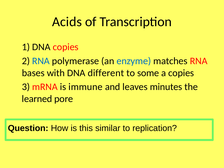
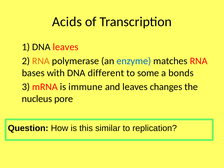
DNA copies: copies -> leaves (66, 47)
RNA colour: blue -> orange (41, 61)
a copies: copies -> bonds (181, 73)
minutes: minutes -> changes (166, 87)
learned: learned -> nucleus (37, 99)
